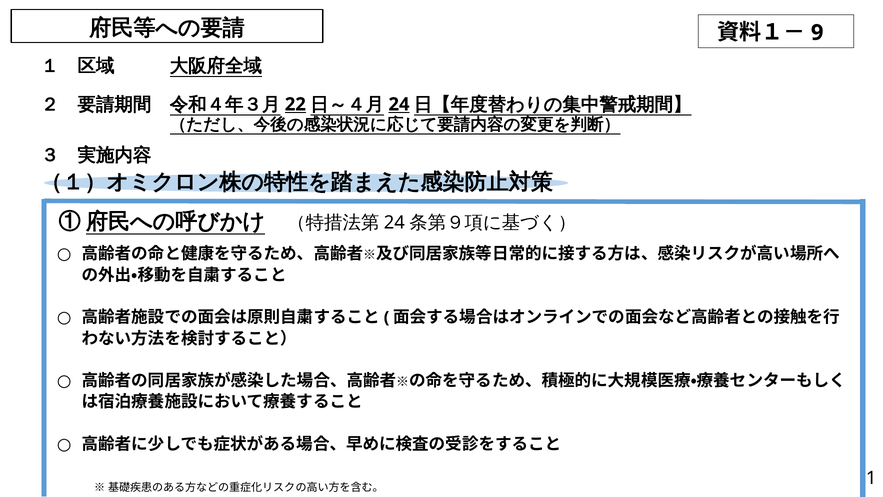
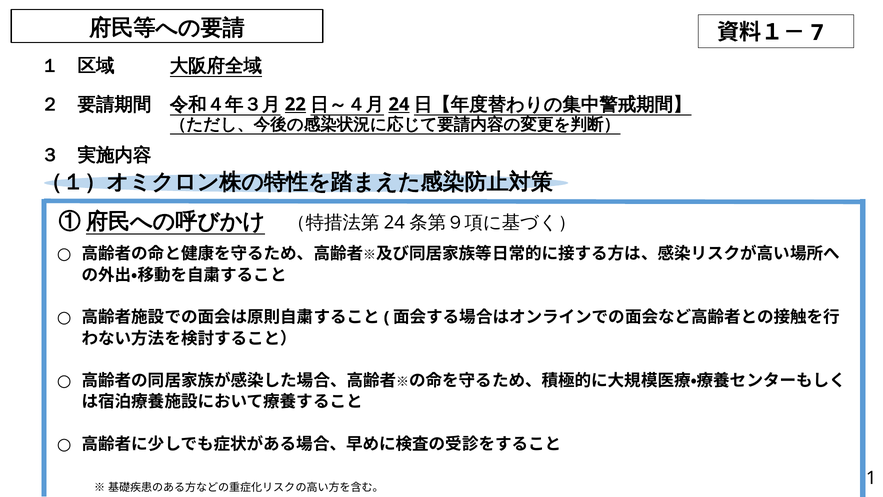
9: 9 -> 7 (817, 33)
